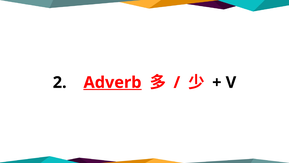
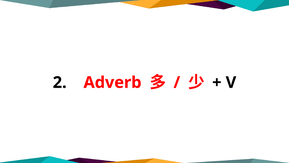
Adverb underline: present -> none (113, 82)
